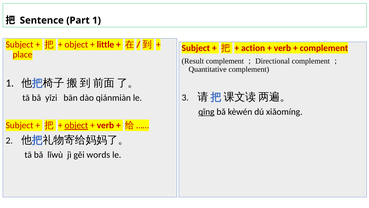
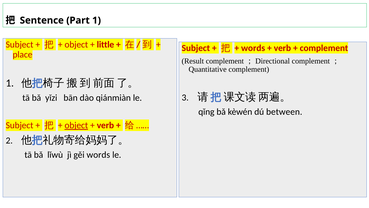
action: action -> words (253, 48)
qǐng underline: present -> none (206, 112)
xiǎomíng: xiǎomíng -> between (284, 112)
